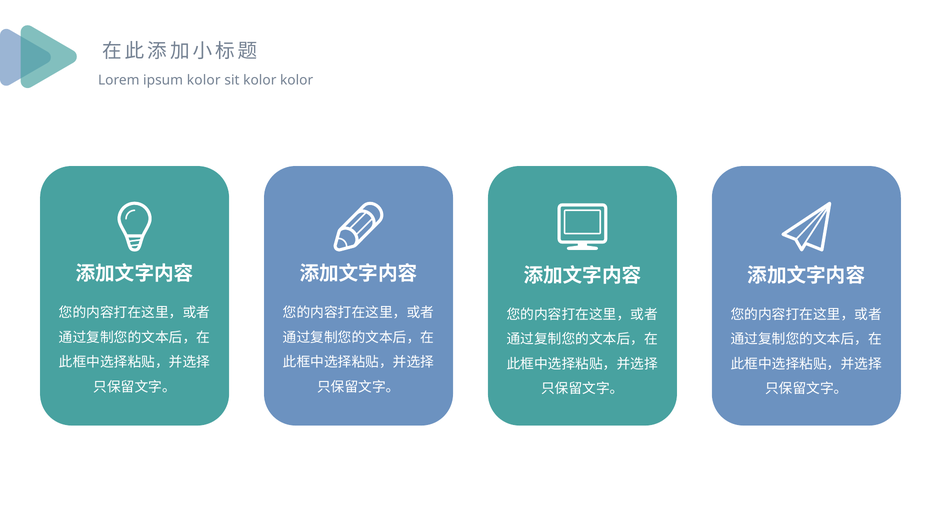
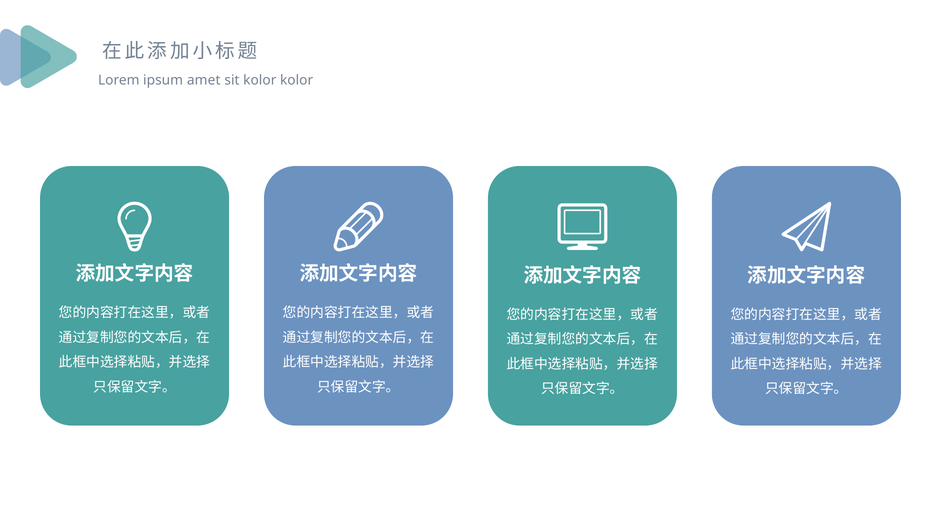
ipsum kolor: kolor -> amet (204, 80)
